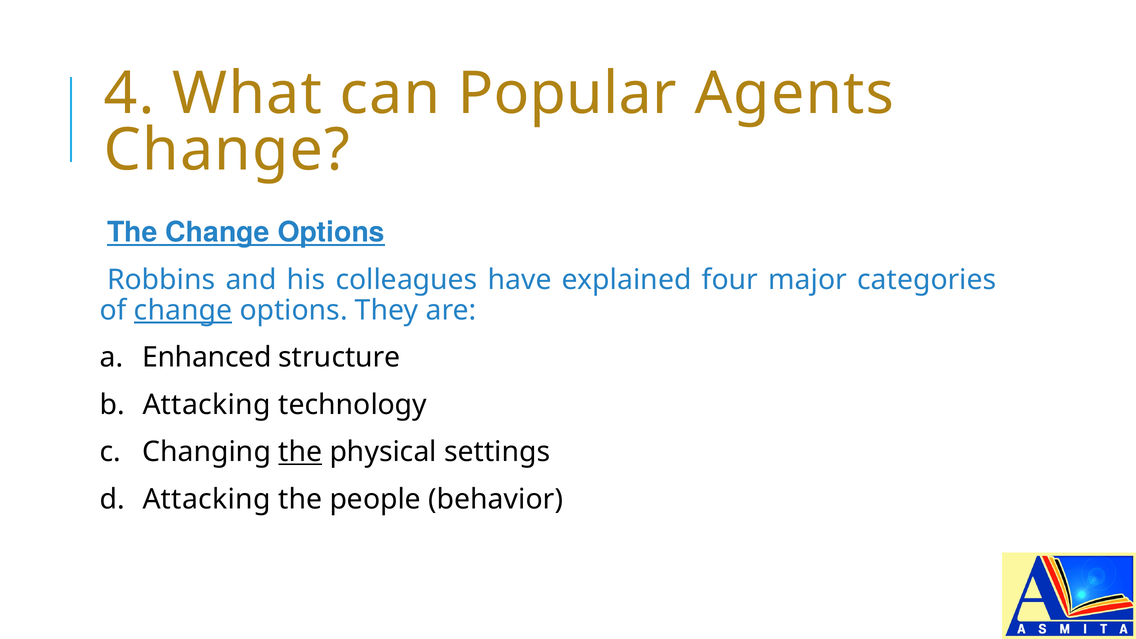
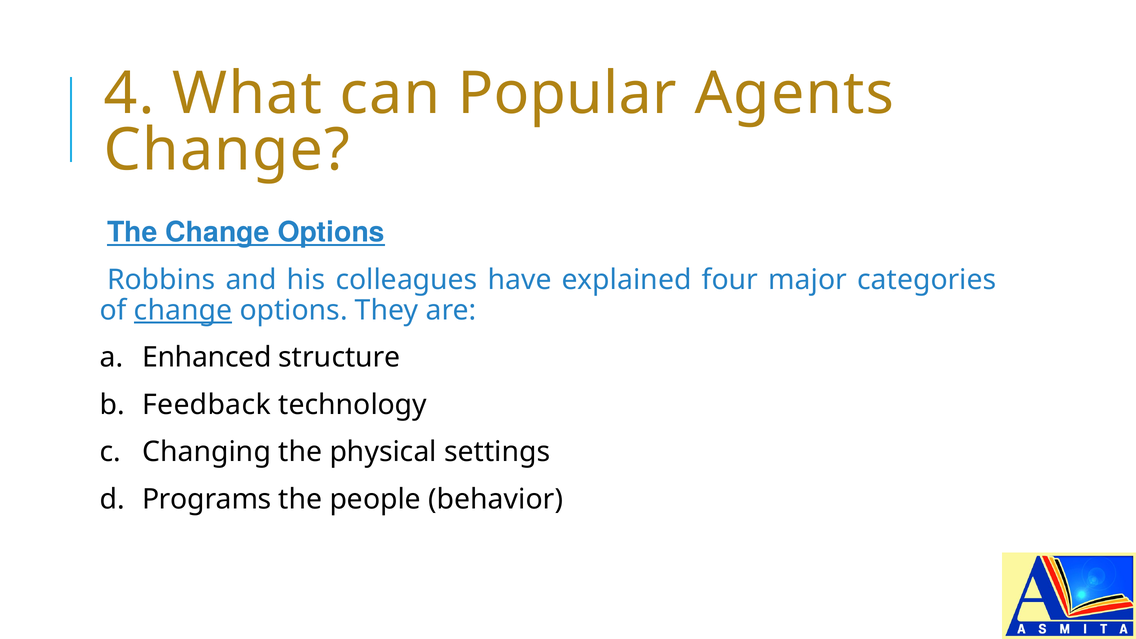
b Attacking: Attacking -> Feedback (207, 405)
the underline: present -> none (300, 452)
d Attacking: Attacking -> Programs (207, 499)
